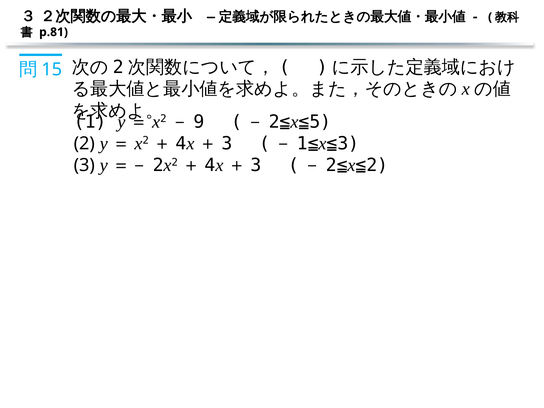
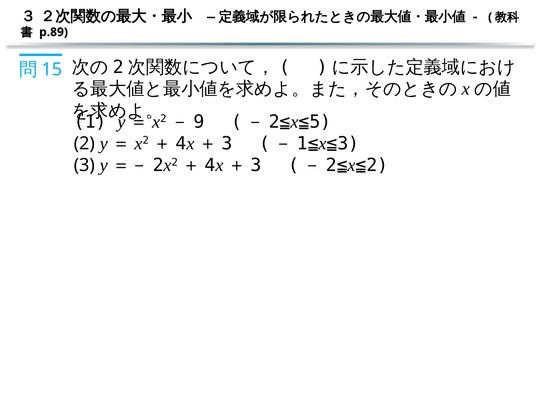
p.81: p.81 -> p.89 (54, 32)
